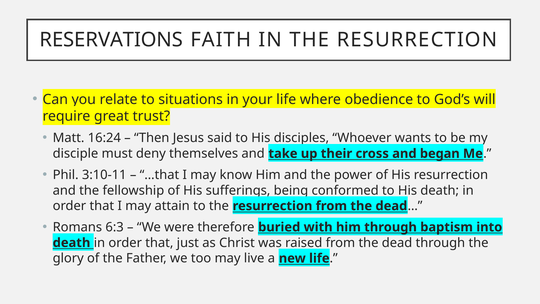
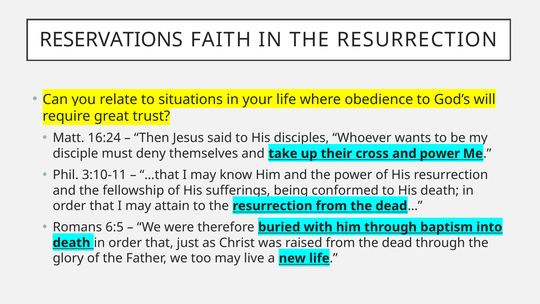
and began: began -> power (440, 153)
6:3: 6:3 -> 6:5 (115, 227)
